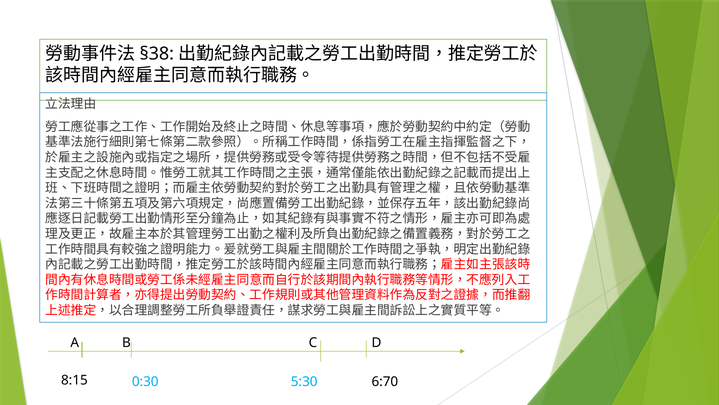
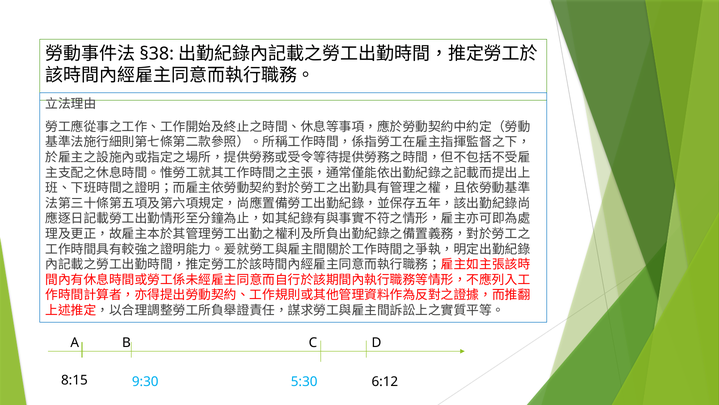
0:30: 0:30 -> 9:30 (145, 381)
6:70: 6:70 -> 6:12 (385, 381)
